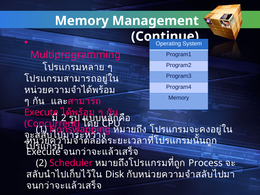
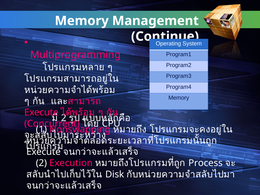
Scheduler: Scheduler -> Execution (71, 163)
